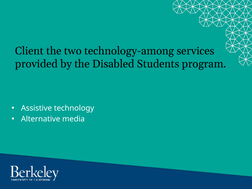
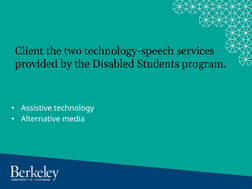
technology-among: technology-among -> technology-speech (129, 51)
